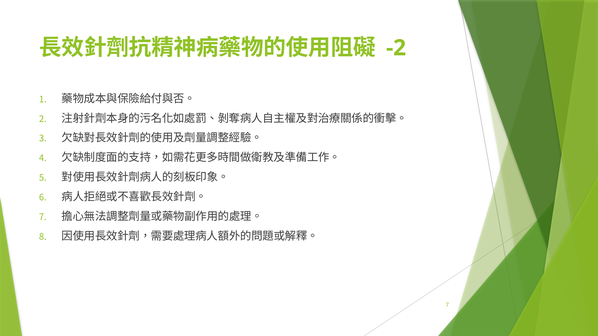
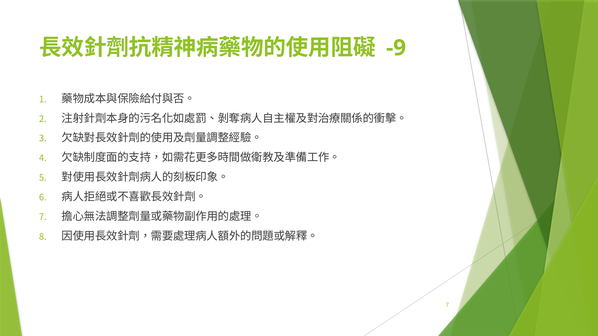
-2: -2 -> -9 (396, 48)
